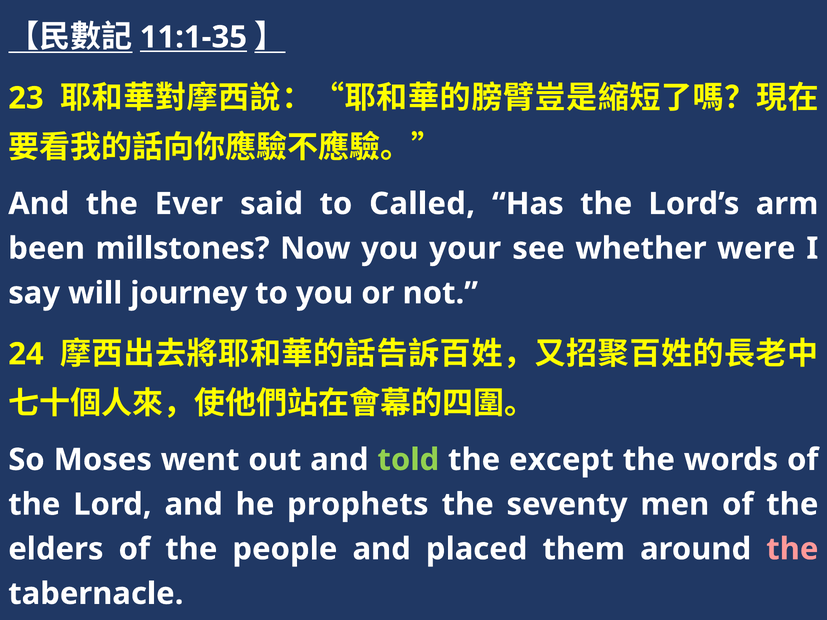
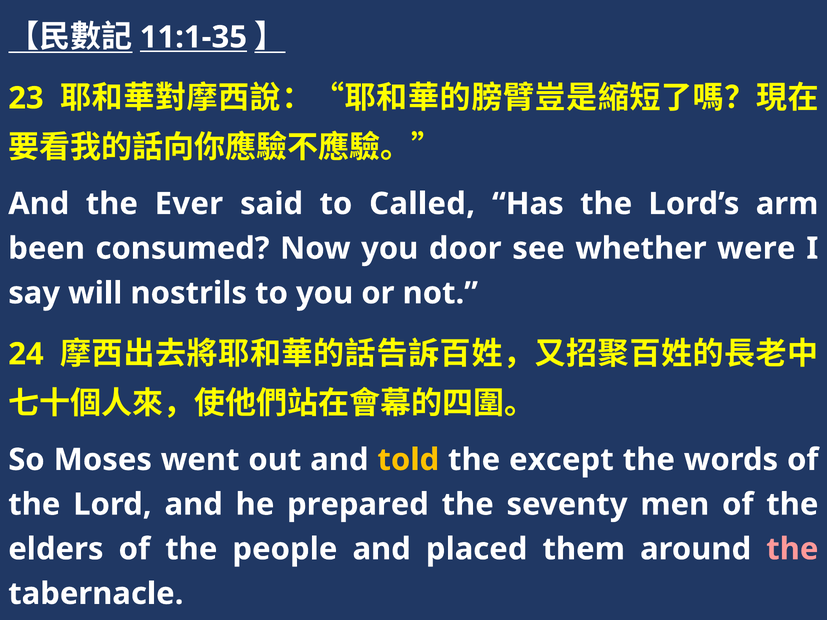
millstones: millstones -> consumed (183, 249)
your: your -> door (465, 249)
journey: journey -> nostrils (189, 293)
told colour: light green -> yellow (408, 460)
prophets: prophets -> prepared (358, 505)
